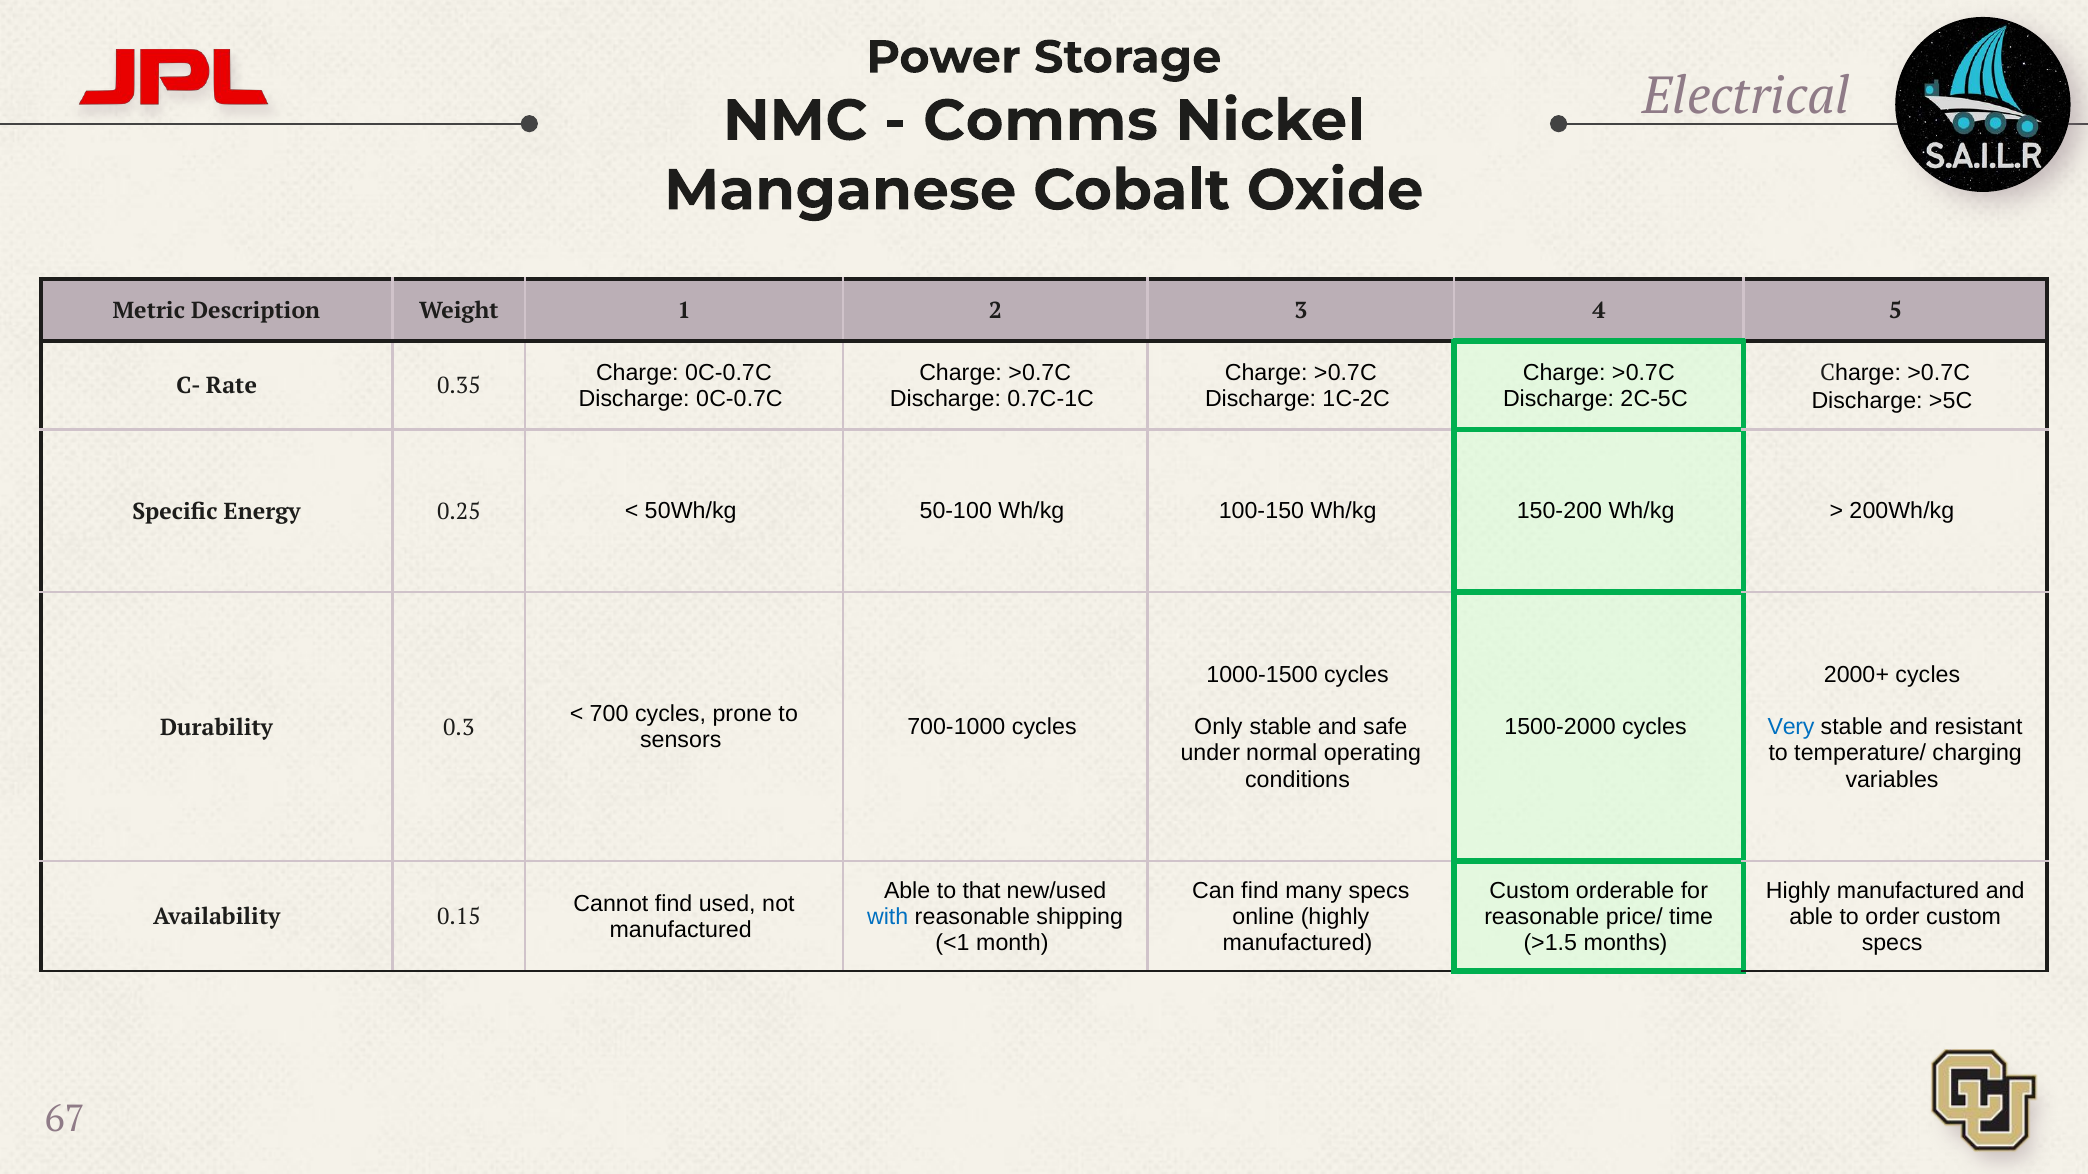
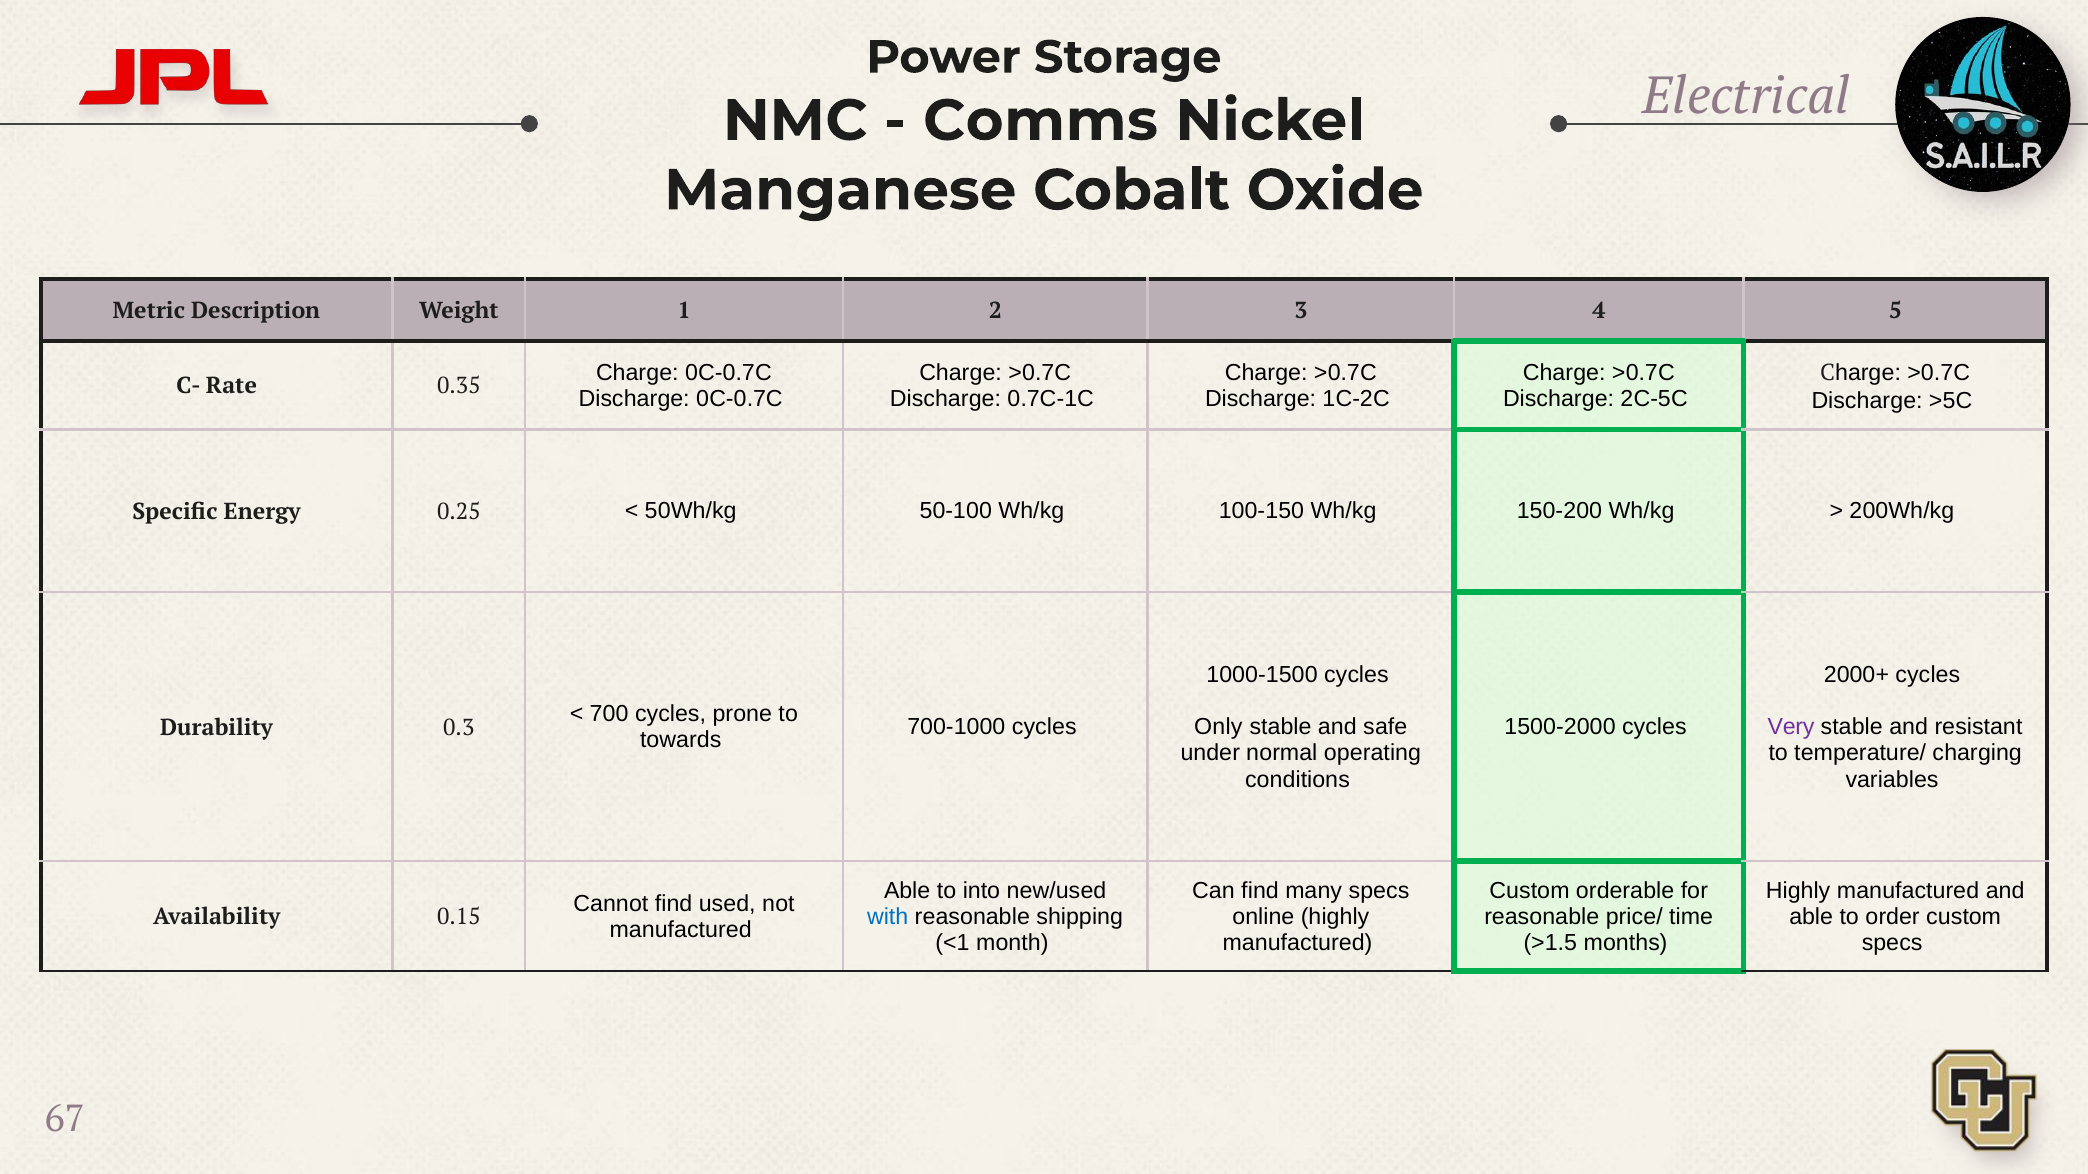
Very colour: blue -> purple (1791, 728)
sensors: sensors -> towards (681, 741)
that: that -> into (981, 891)
